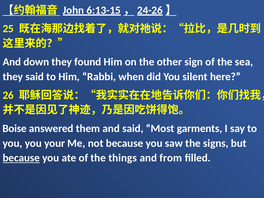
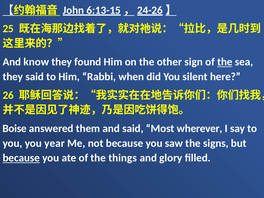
down: down -> know (36, 62)
the underline: none -> present (225, 62)
garments: garments -> wherever (200, 128)
your: your -> year (55, 143)
from: from -> glory (171, 158)
